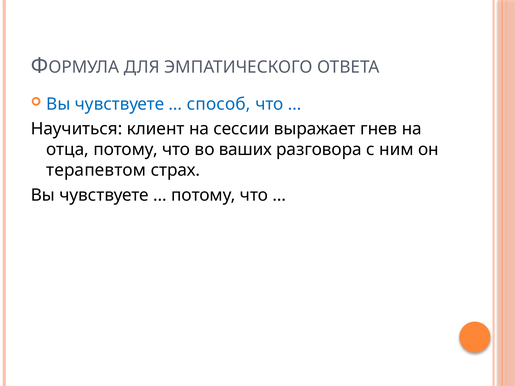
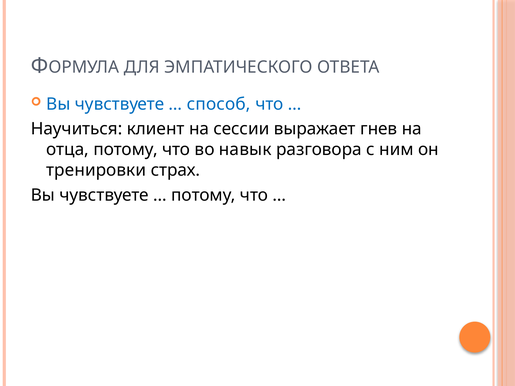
ваших: ваших -> навык (245, 150)
терапевтом: терапевтом -> тренировки (96, 170)
